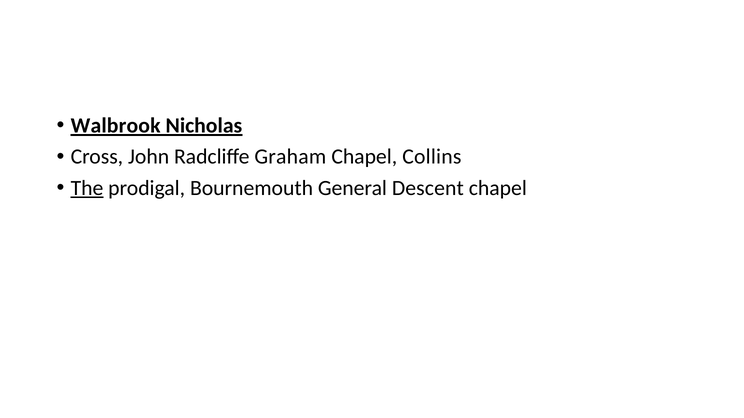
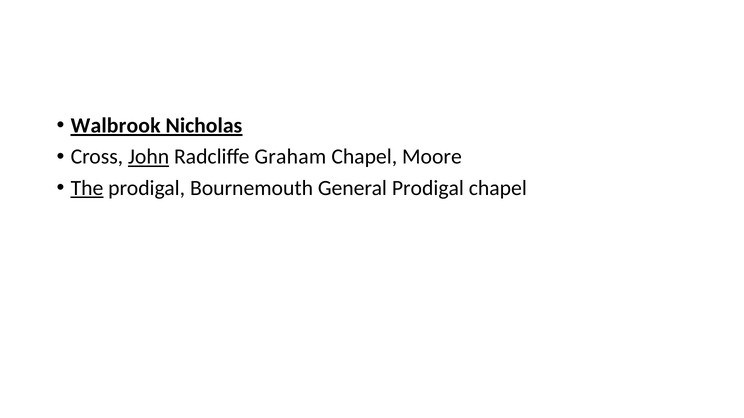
John underline: none -> present (149, 157)
Collins: Collins -> Moore (432, 157)
General Descent: Descent -> Prodigal (428, 188)
